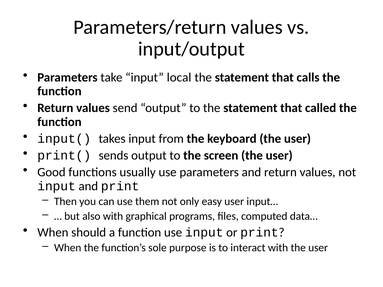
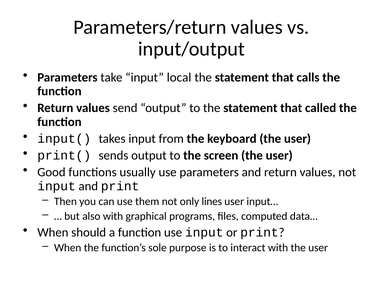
easy: easy -> lines (212, 202)
